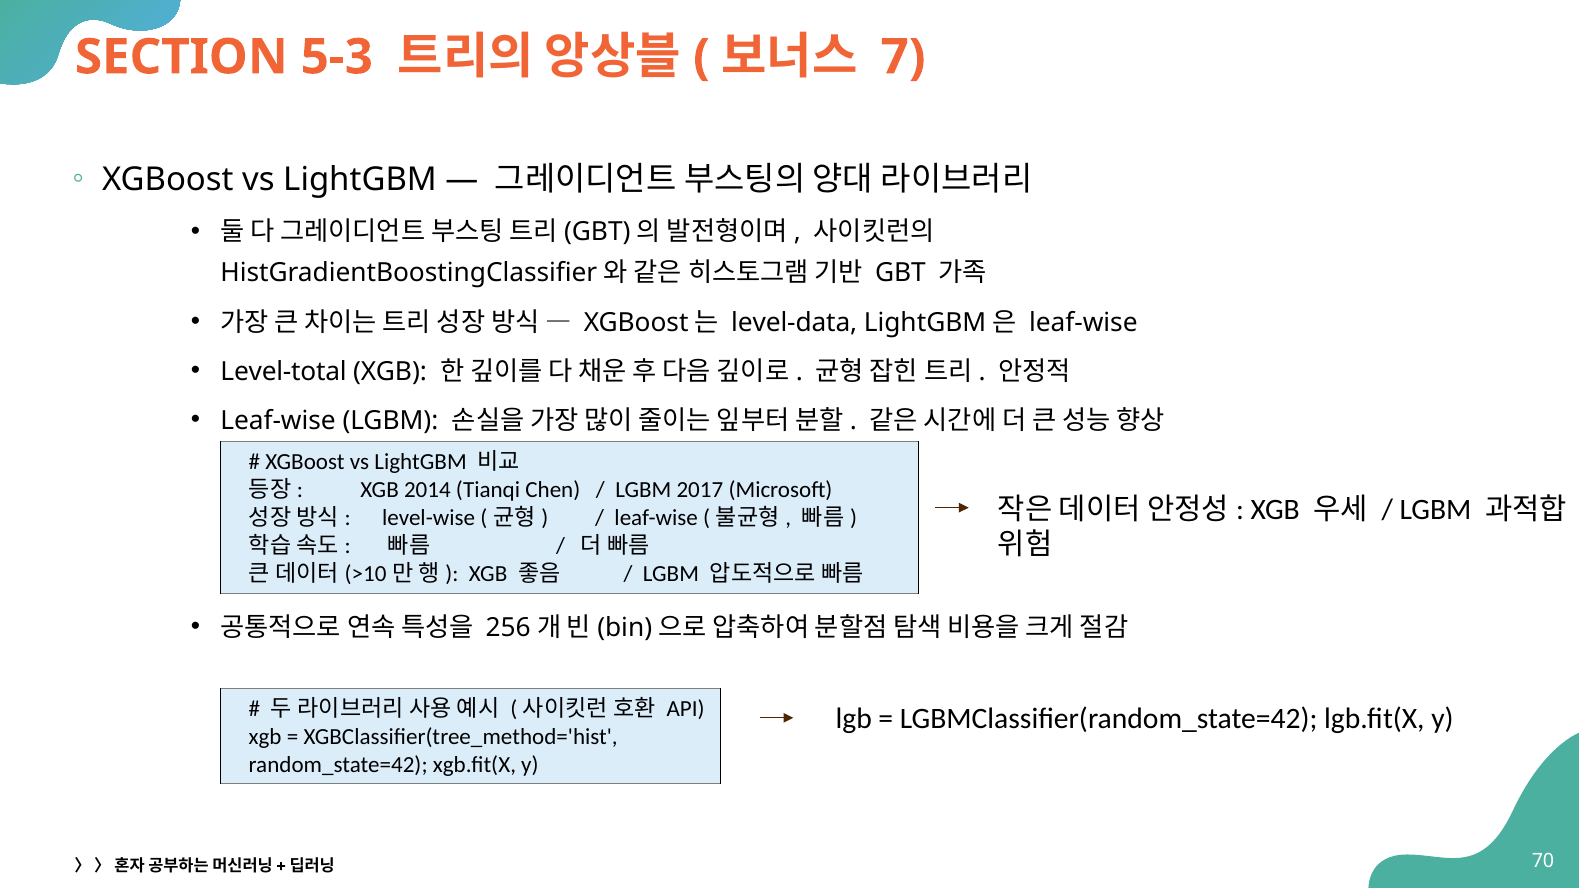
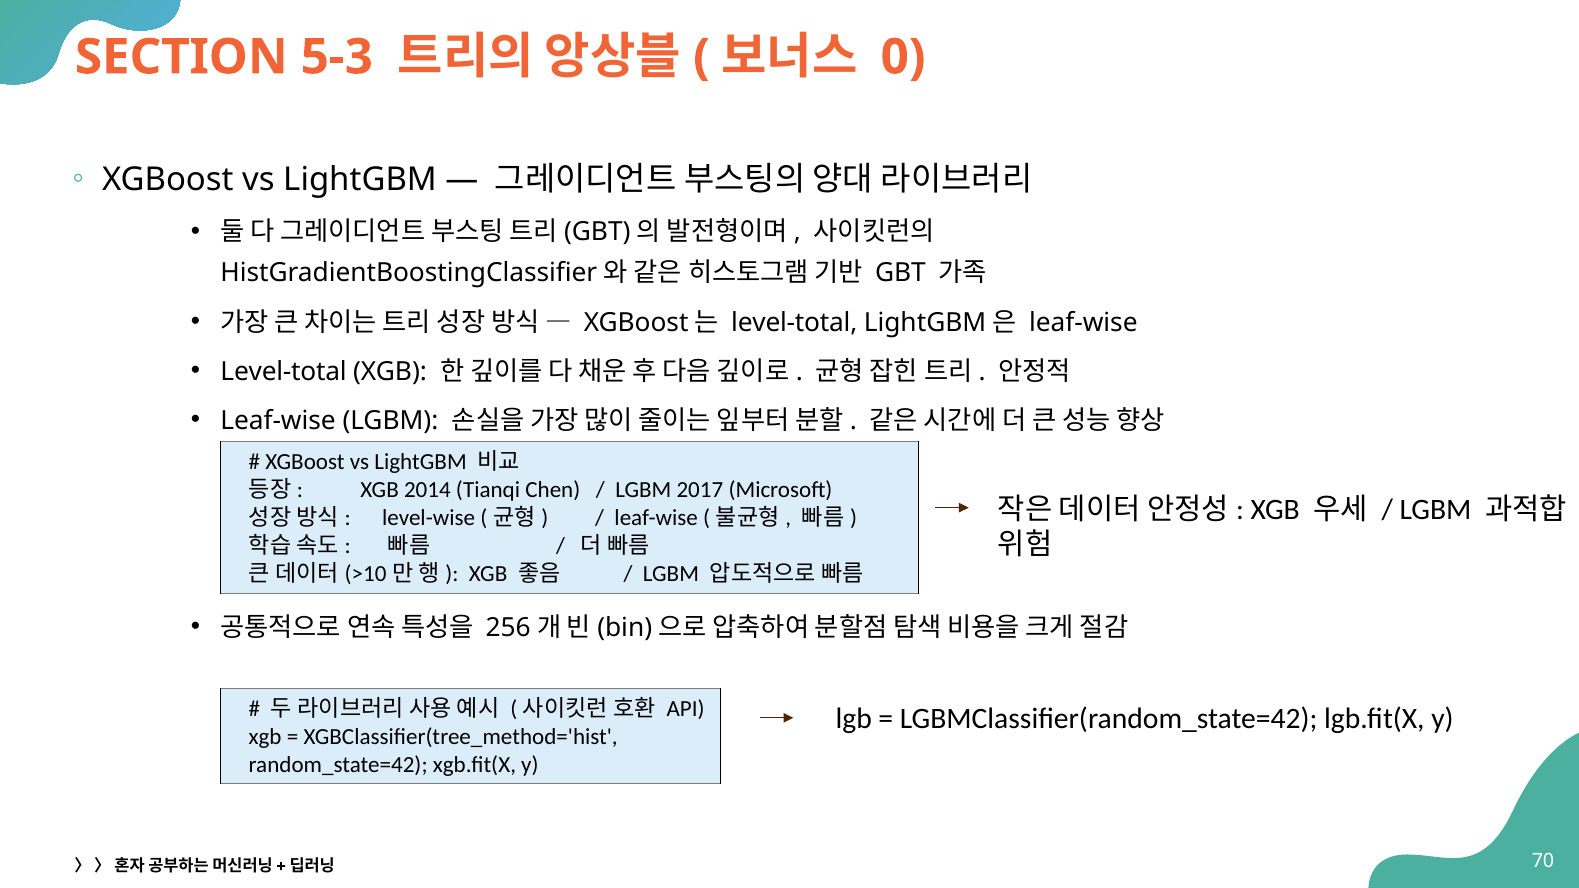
7: 7 -> 0 (903, 57)
level-data: level-data -> level-total (794, 322)
